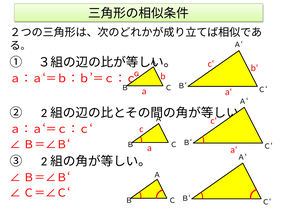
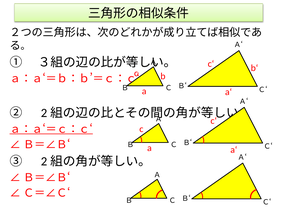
ａ：ａ‘＝ｃ：ｃ‘ underline: none -> present (51, 129)
